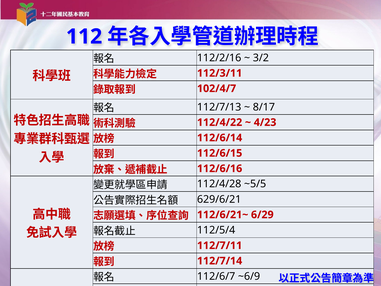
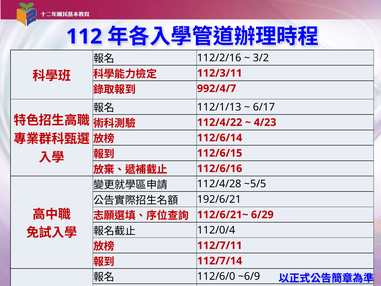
102/4/7: 102/4/7 -> 992/4/7 (217, 88)
112/7/13: 112/7/13 -> 112/1/13 (219, 107)
8/17: 8/17 -> 6/17 (264, 107)
629/6/21: 629/6/21 -> 192/6/21 (219, 199)
112/5/4: 112/5/4 -> 112/0/4 (216, 230)
112/6/7: 112/6/7 -> 112/6/0 (216, 276)
